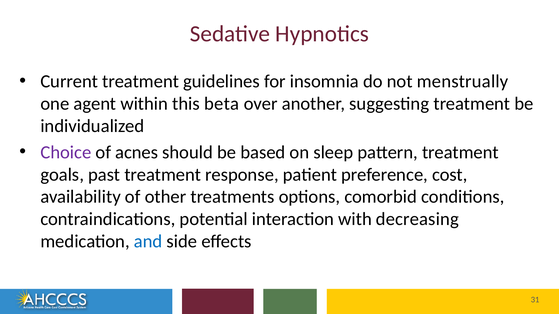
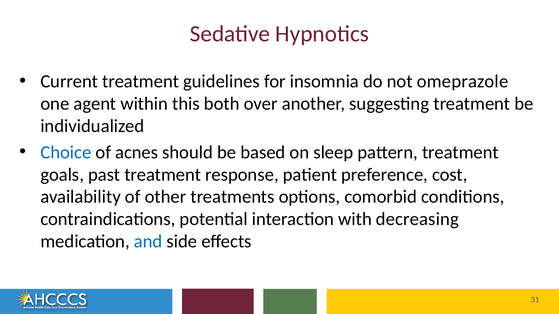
menstrually: menstrually -> omeprazole (463, 82)
beta: beta -> both (222, 104)
Choice colour: purple -> blue (66, 152)
